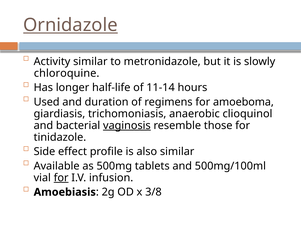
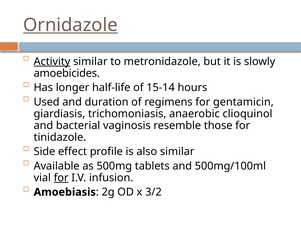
Activity underline: none -> present (52, 61)
chloroquine: chloroquine -> amoebicides (67, 73)
11-14: 11-14 -> 15-14 (161, 88)
amoeboma: amoeboma -> gentamicin (243, 102)
vaginosis underline: present -> none (127, 125)
3/8: 3/8 -> 3/2 (153, 192)
